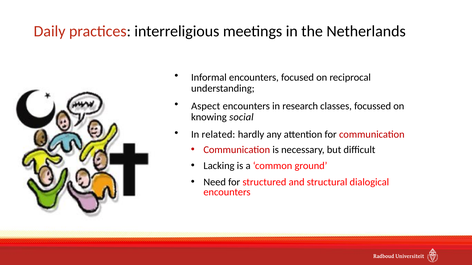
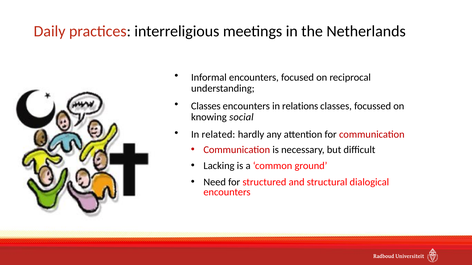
Aspect: Aspect -> Classes (206, 106)
research: research -> relations (300, 106)
